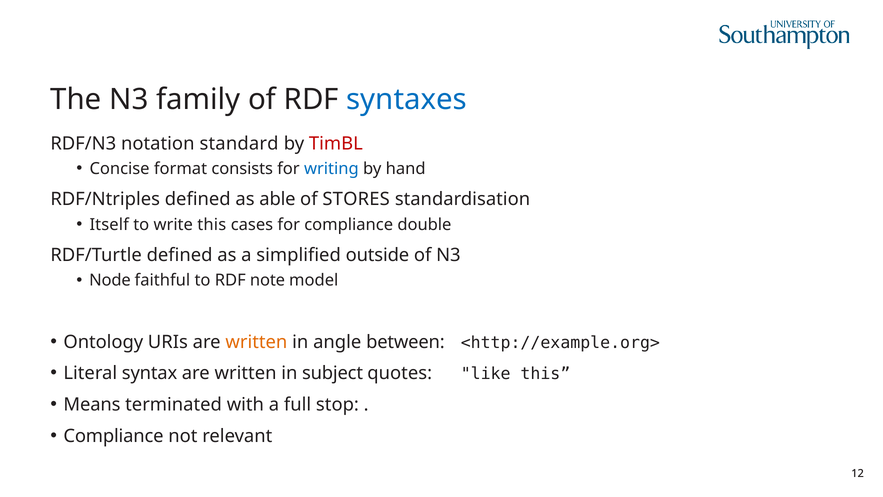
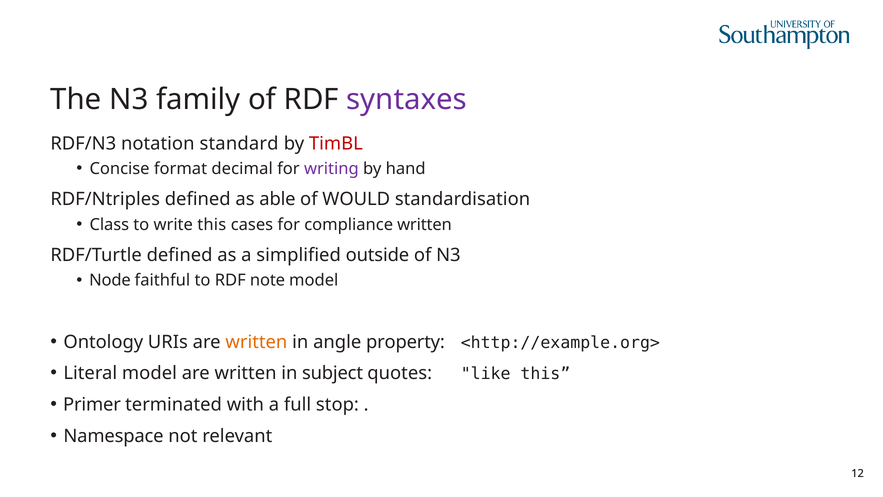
syntaxes colour: blue -> purple (407, 99)
consists: consists -> decimal (242, 169)
writing colour: blue -> purple (331, 169)
STORES: STORES -> WOULD (356, 199)
Itself: Itself -> Class (109, 225)
compliance double: double -> written (424, 225)
between: between -> property (405, 342)
Literal syntax: syntax -> model (149, 373)
Means: Means -> Primer (92, 404)
Compliance: Compliance -> Namespace (114, 436)
